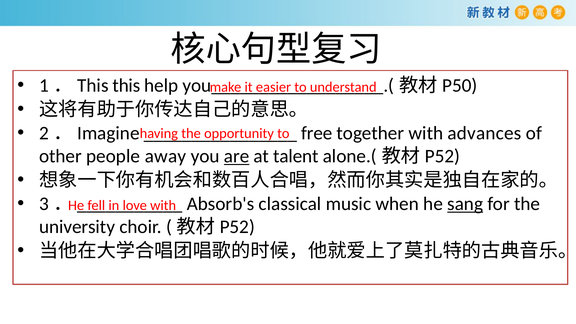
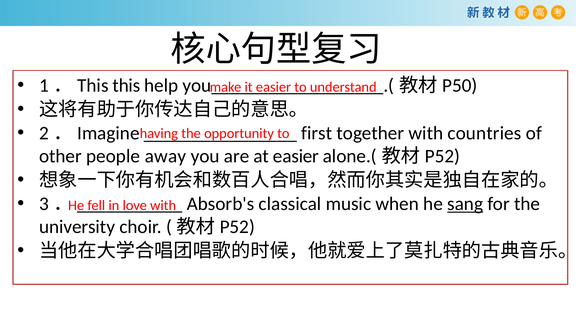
free: free -> first (317, 133)
advances: advances -> countries (484, 133)
are underline: present -> none (237, 156)
at talent: talent -> easier (296, 156)
